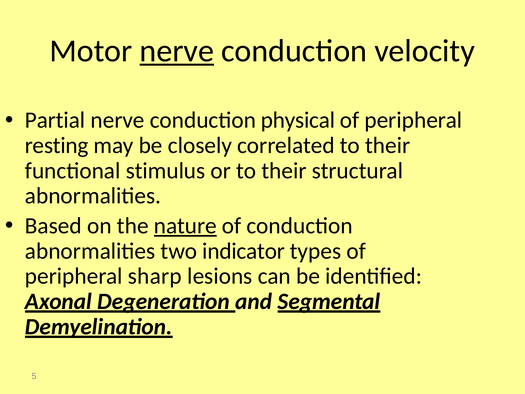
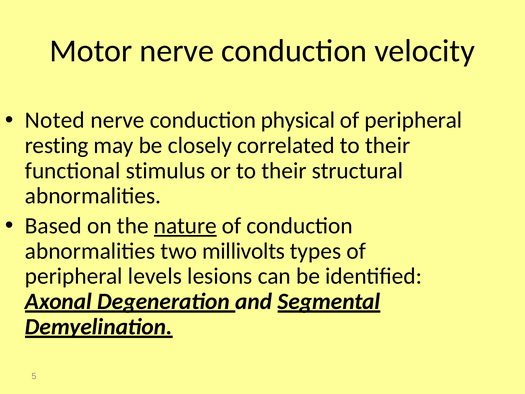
nerve underline: present -> none (177, 51)
Partial: Partial -> Noted (55, 120)
indicator: indicator -> millivolts (244, 251)
sharp: sharp -> levels (155, 276)
